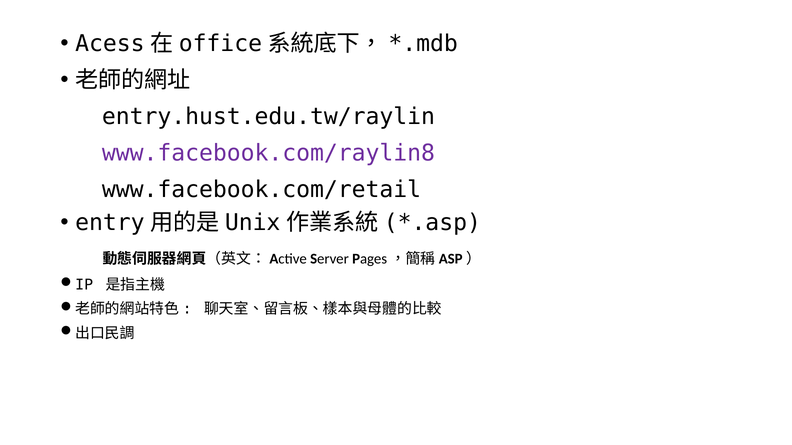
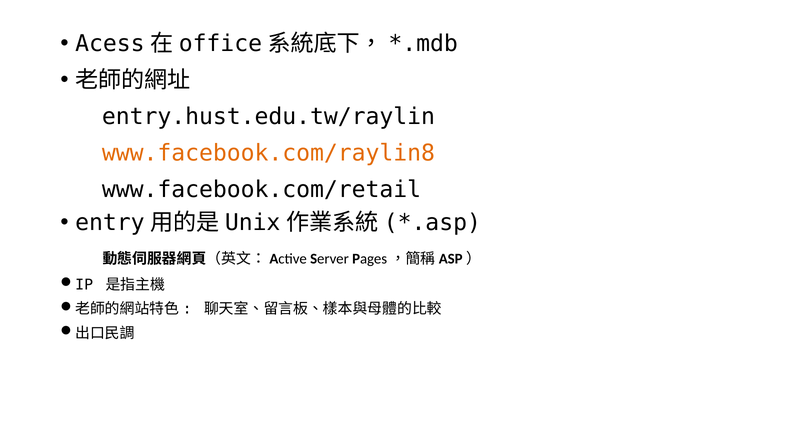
www.facebook.com/raylin8 colour: purple -> orange (268, 153)
